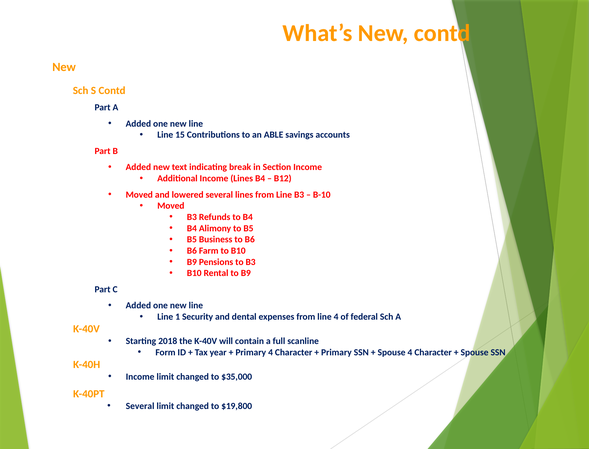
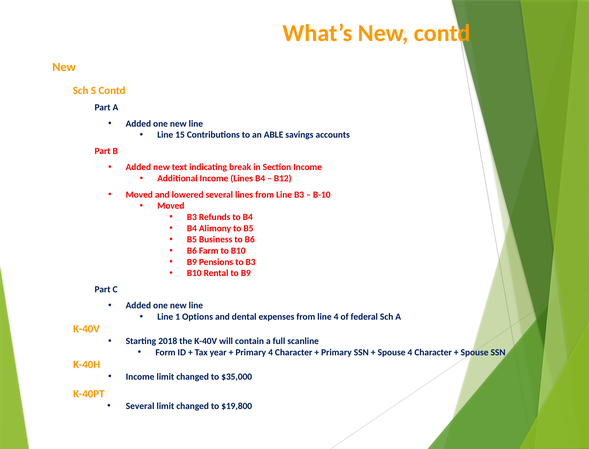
Security: Security -> Options (198, 317)
